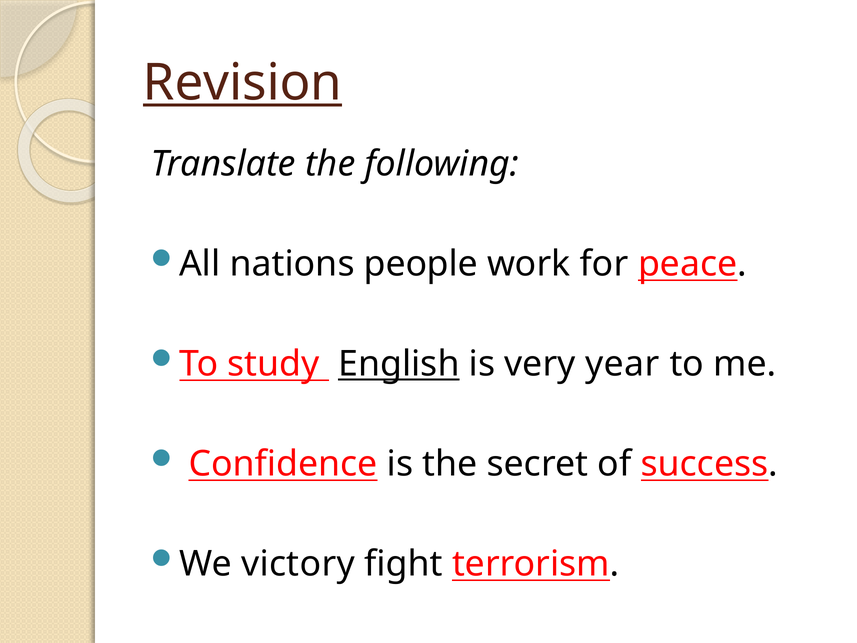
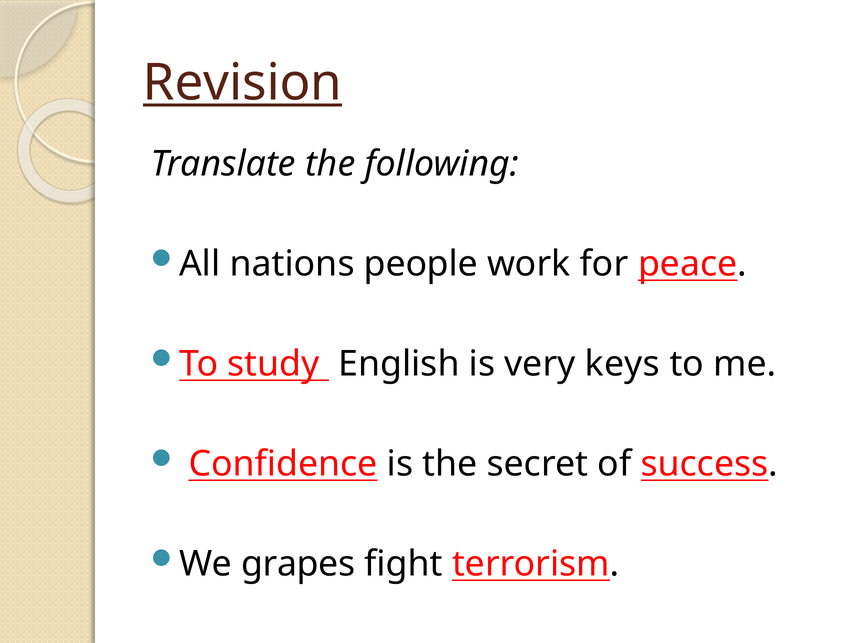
English underline: present -> none (399, 364)
year: year -> keys (622, 364)
victory: victory -> grapes (298, 564)
